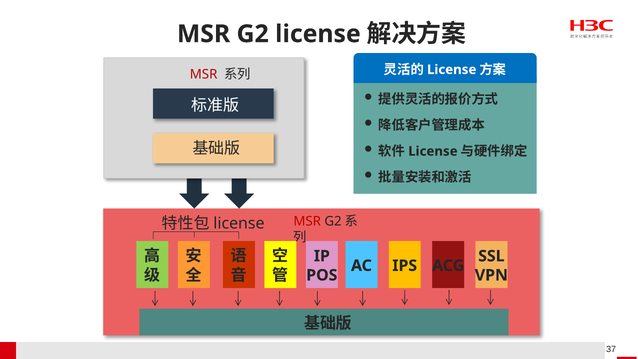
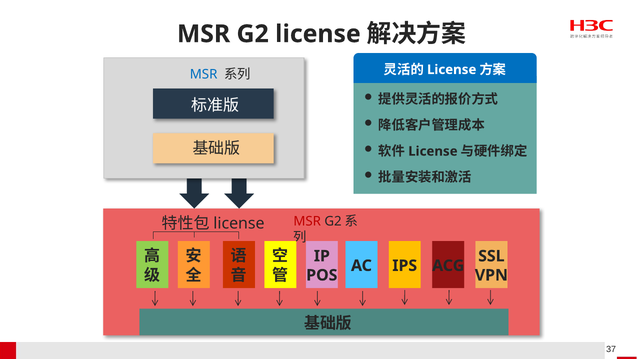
MSR colour: red -> blue (204, 74)
